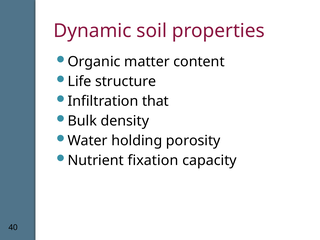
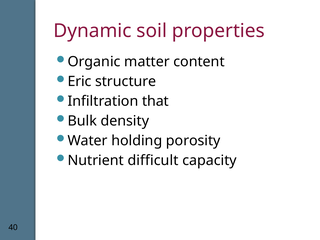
Life: Life -> Eric (80, 82)
fixation: fixation -> difficult (153, 160)
